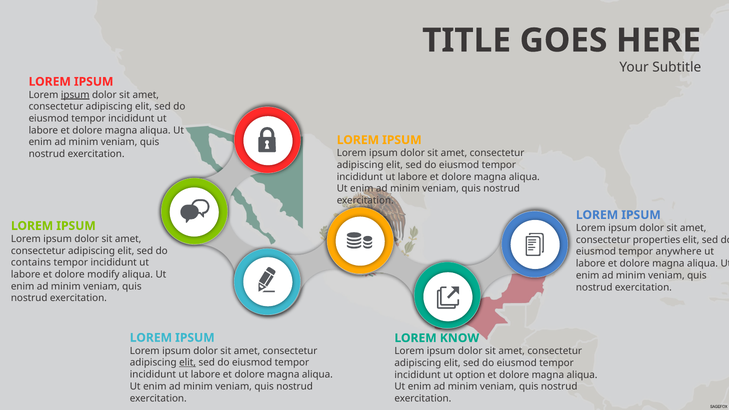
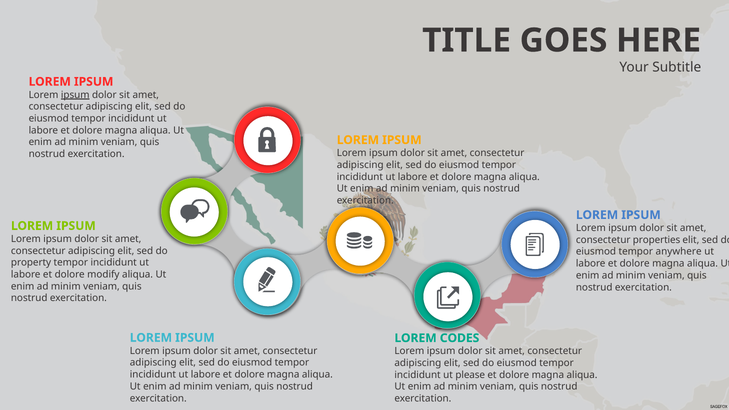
contains: contains -> property (31, 263)
KNOW: KNOW -> CODES (460, 338)
elit underline: present -> none (188, 363)
option: option -> please (470, 375)
